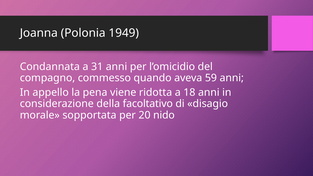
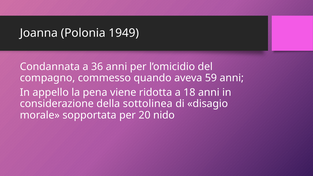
31: 31 -> 36 (97, 67)
facoltativo: facoltativo -> sottolinea (148, 104)
